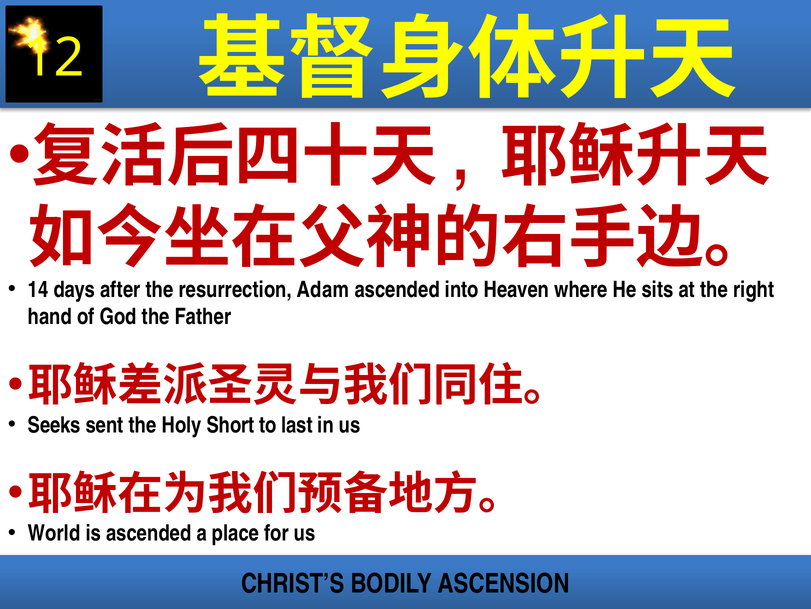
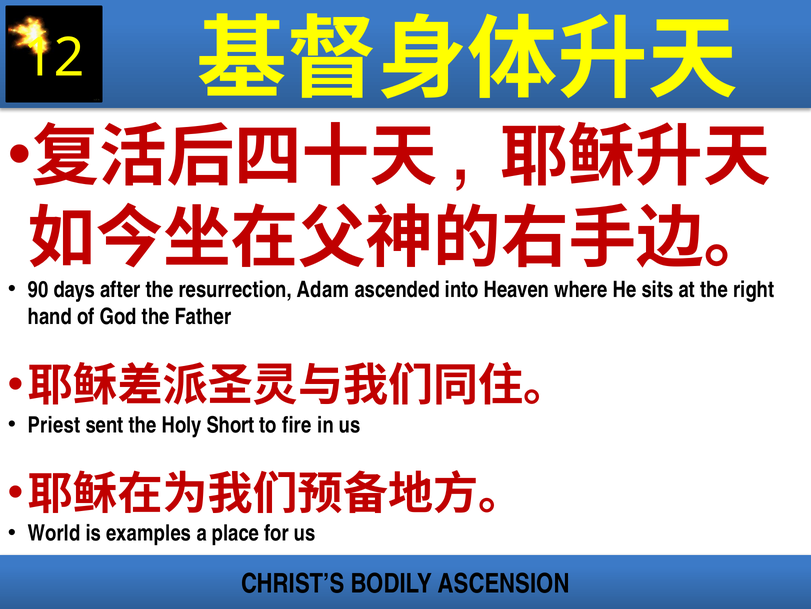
14: 14 -> 90 (38, 289)
Seeks: Seeks -> Priest (54, 425)
last: last -> fire (297, 425)
is ascended: ascended -> examples (149, 533)
